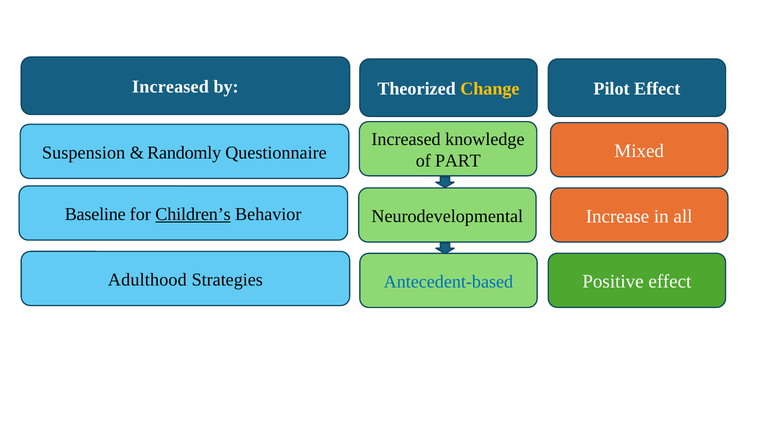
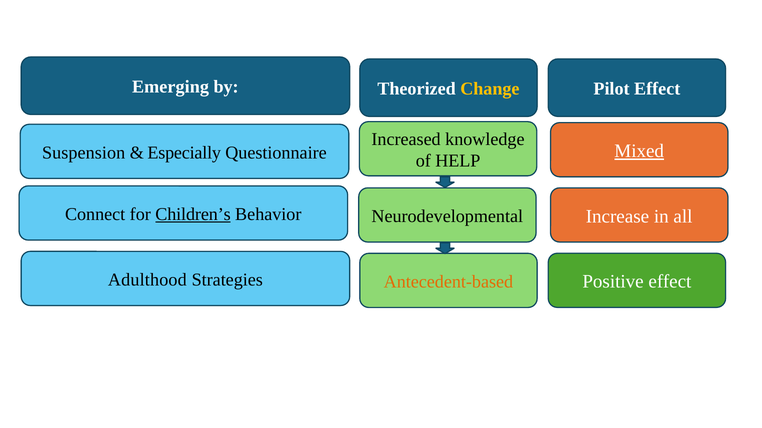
Increased: Increased -> Emerging (171, 87)
Mixed underline: none -> present (639, 151)
Randomly: Randomly -> Especially (184, 153)
PART: PART -> HELP (458, 161)
Baseline: Baseline -> Connect (95, 215)
Antecedent-based colour: blue -> orange (448, 282)
